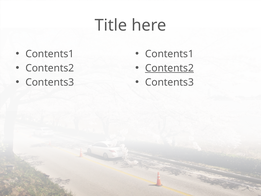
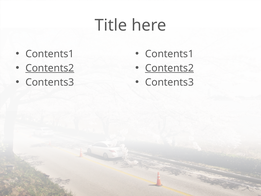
Contents2 underline: none -> present (50, 68)
